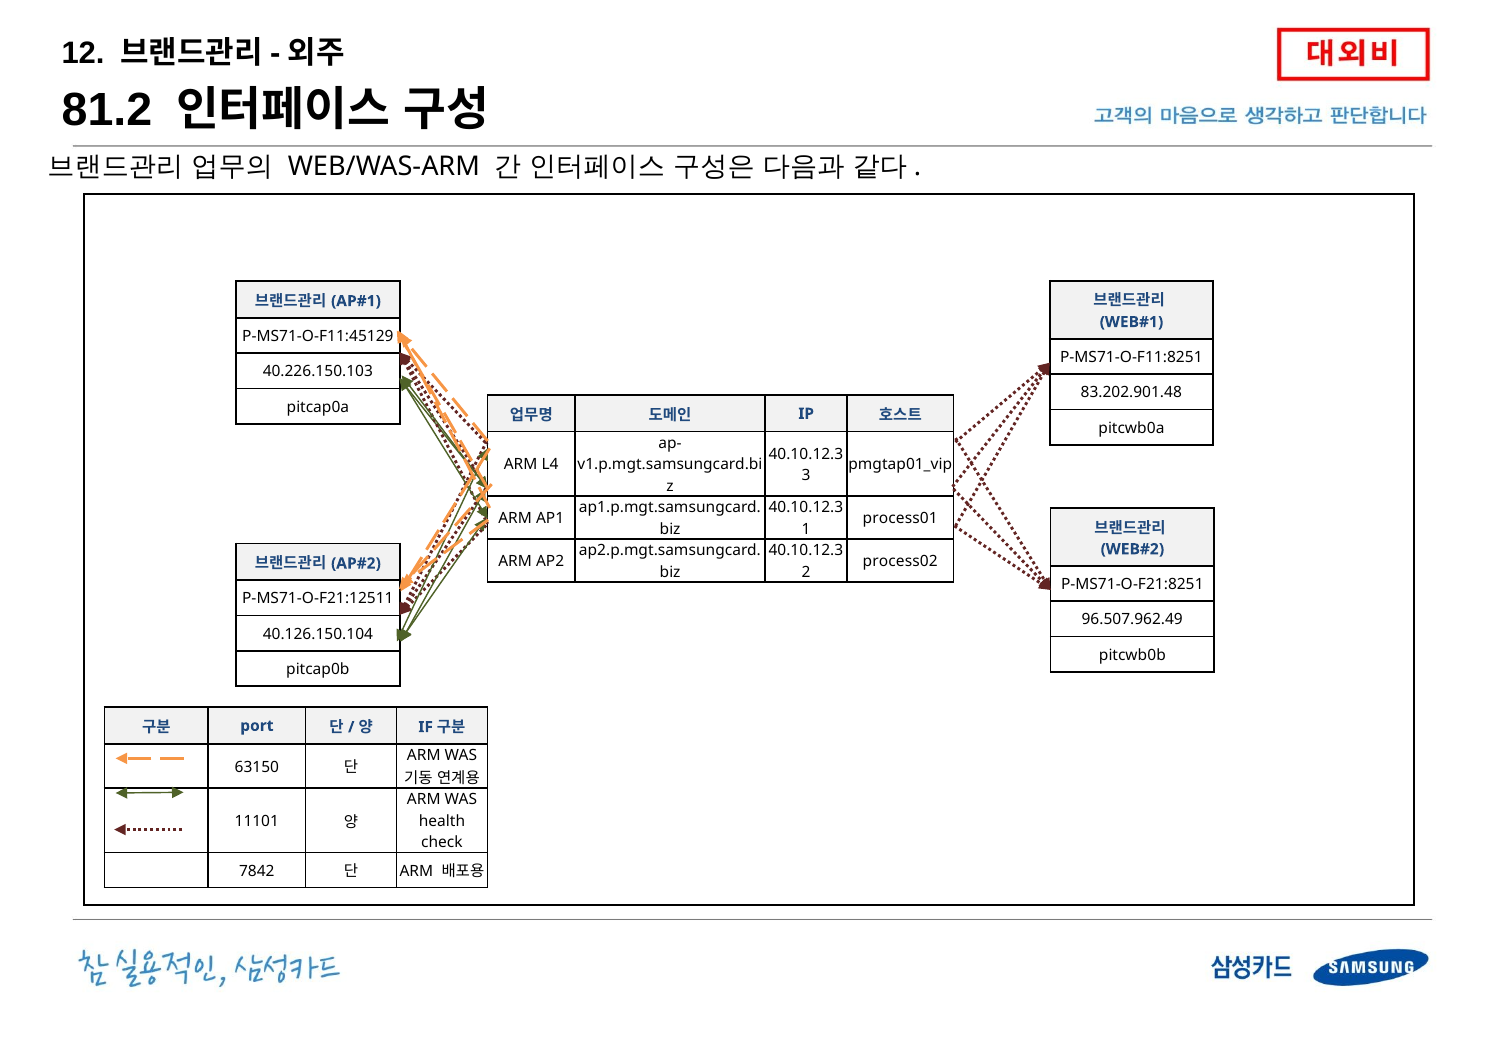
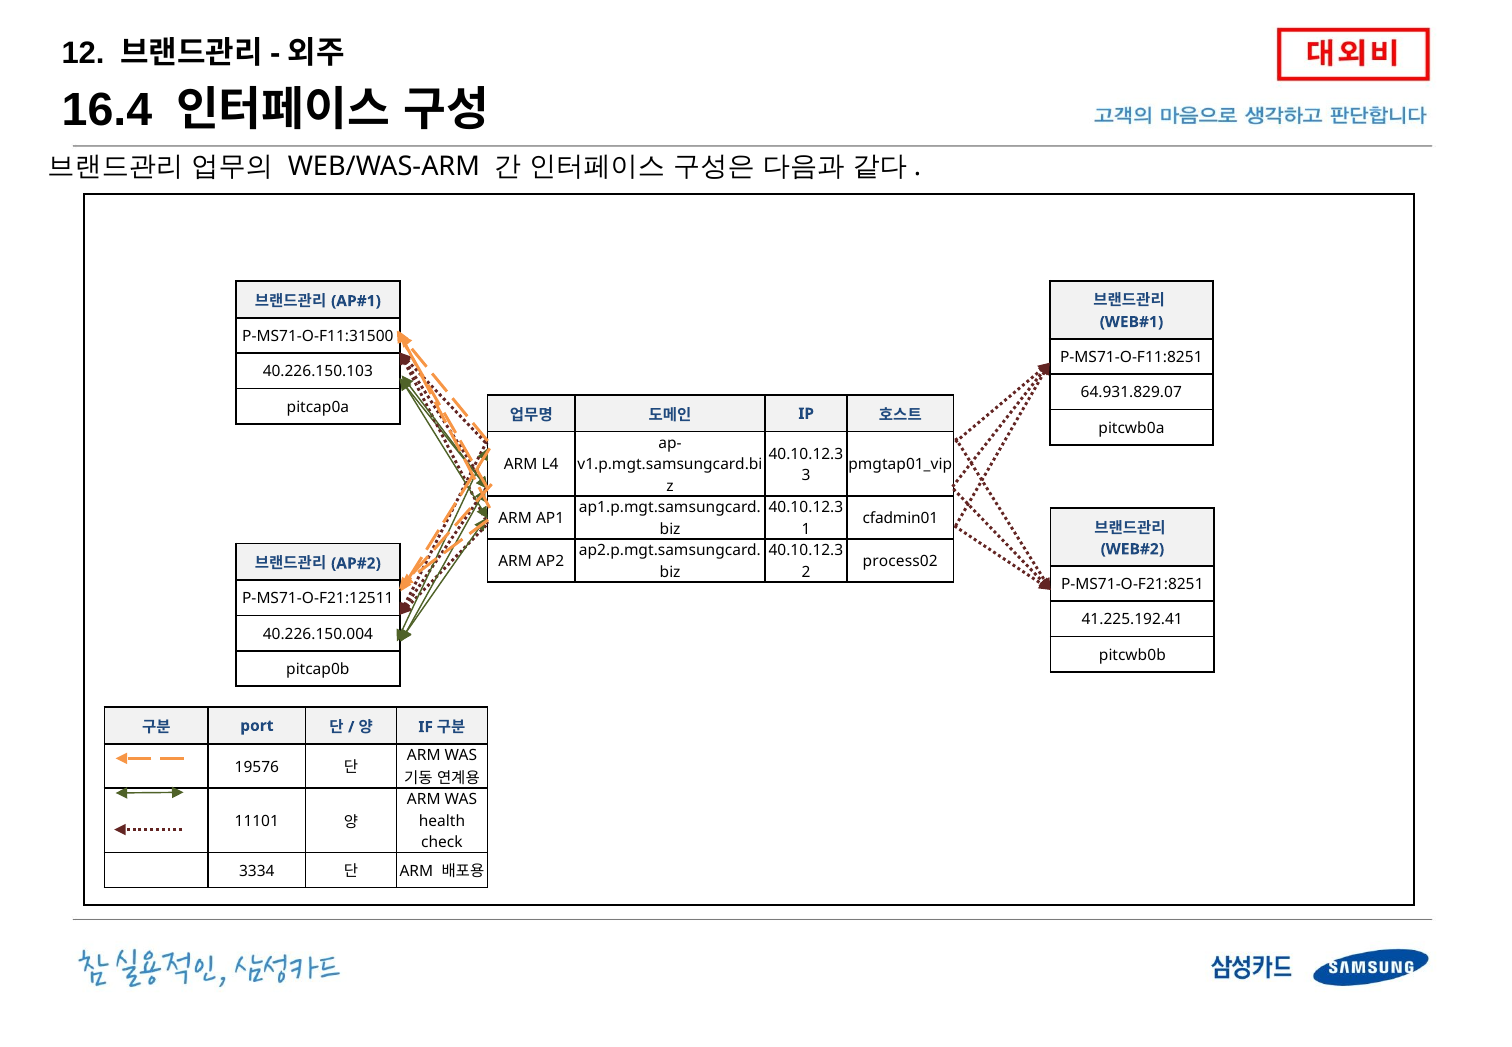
81.2: 81.2 -> 16.4 (107, 110)
P-MS71-O-F11:45129: P-MS71-O-F11:45129 -> P-MS71-O-F11:31500 (318, 336)
83.202.901.48: 83.202.901.48 -> 64.931.829.07 (1131, 392)
process01: process01 -> cfadmin01 (900, 518)
96.507.962.49: 96.507.962.49 -> 41.225.192.41 (1132, 620)
40.126.150.104: 40.126.150.104 -> 40.226.150.004 (318, 634)
63150: 63150 -> 19576 (257, 767)
7842: 7842 -> 3334 (257, 871)
